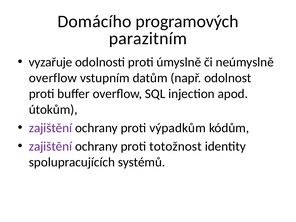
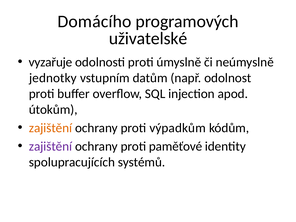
parazitním: parazitním -> uživatelské (148, 39)
overflow: overflow -> jednotky (53, 78)
zajištění colour: purple -> orange (50, 128)
totožnost: totožnost -> paměťové (176, 146)
